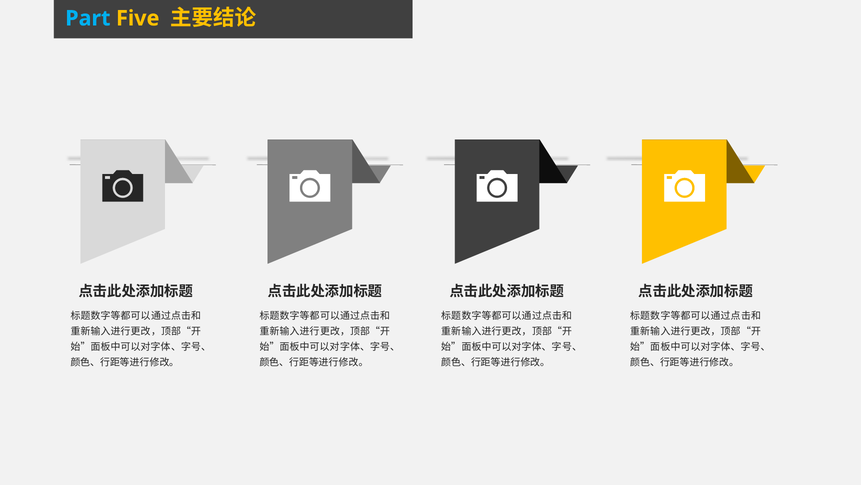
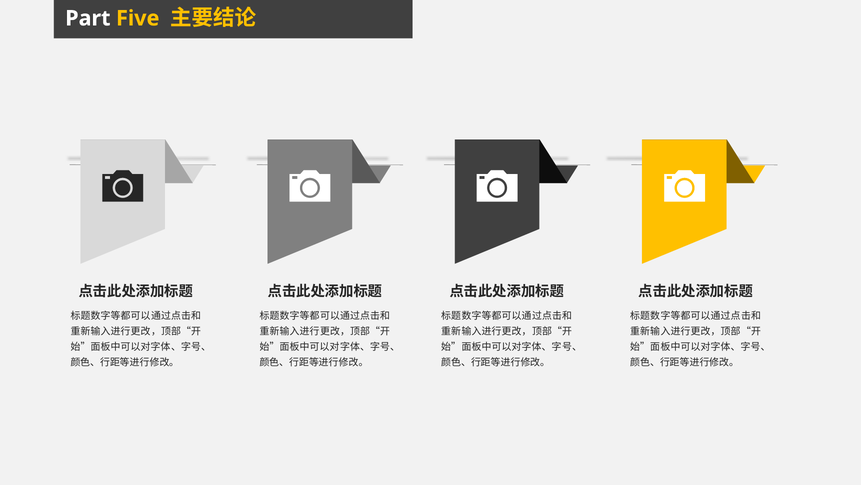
Part colour: light blue -> white (88, 18)
